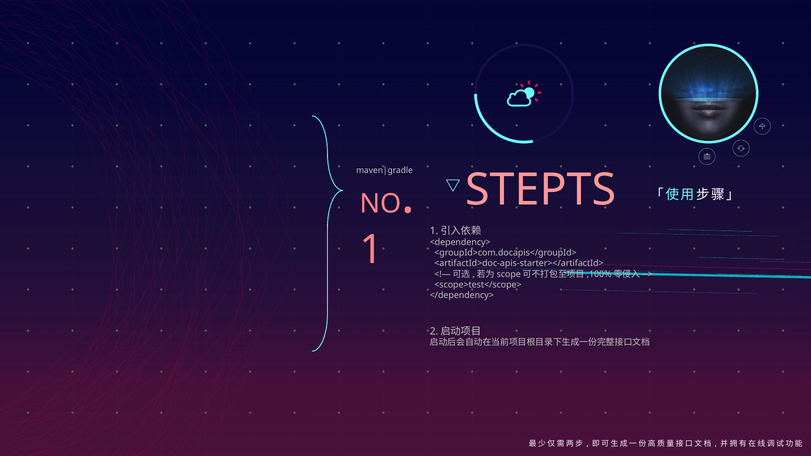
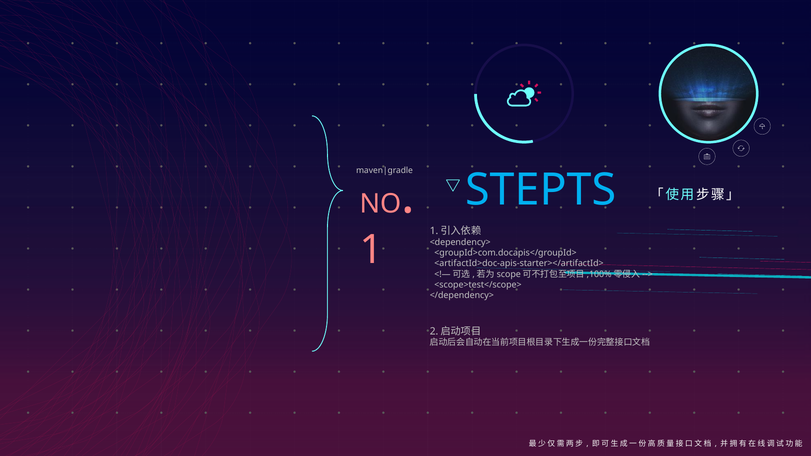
STEPTS colour: pink -> light blue (541, 190)
